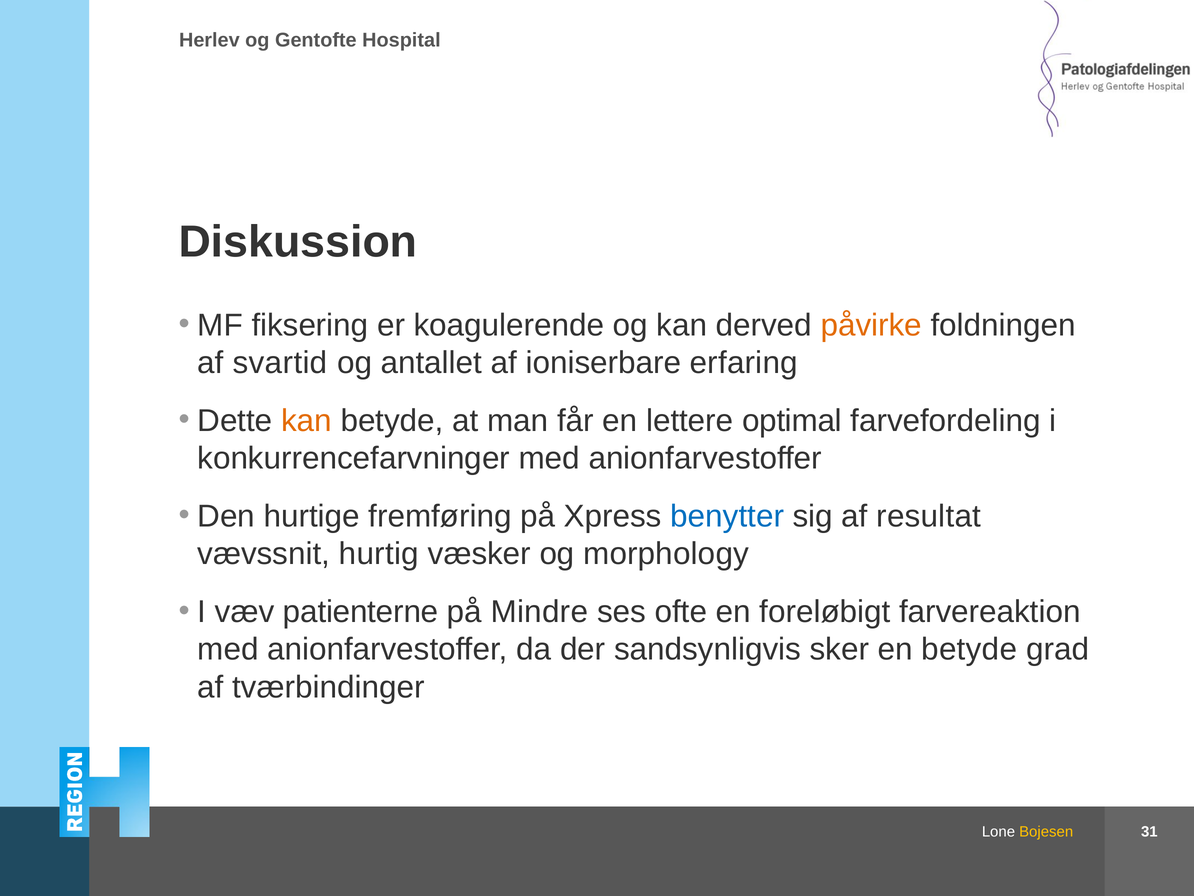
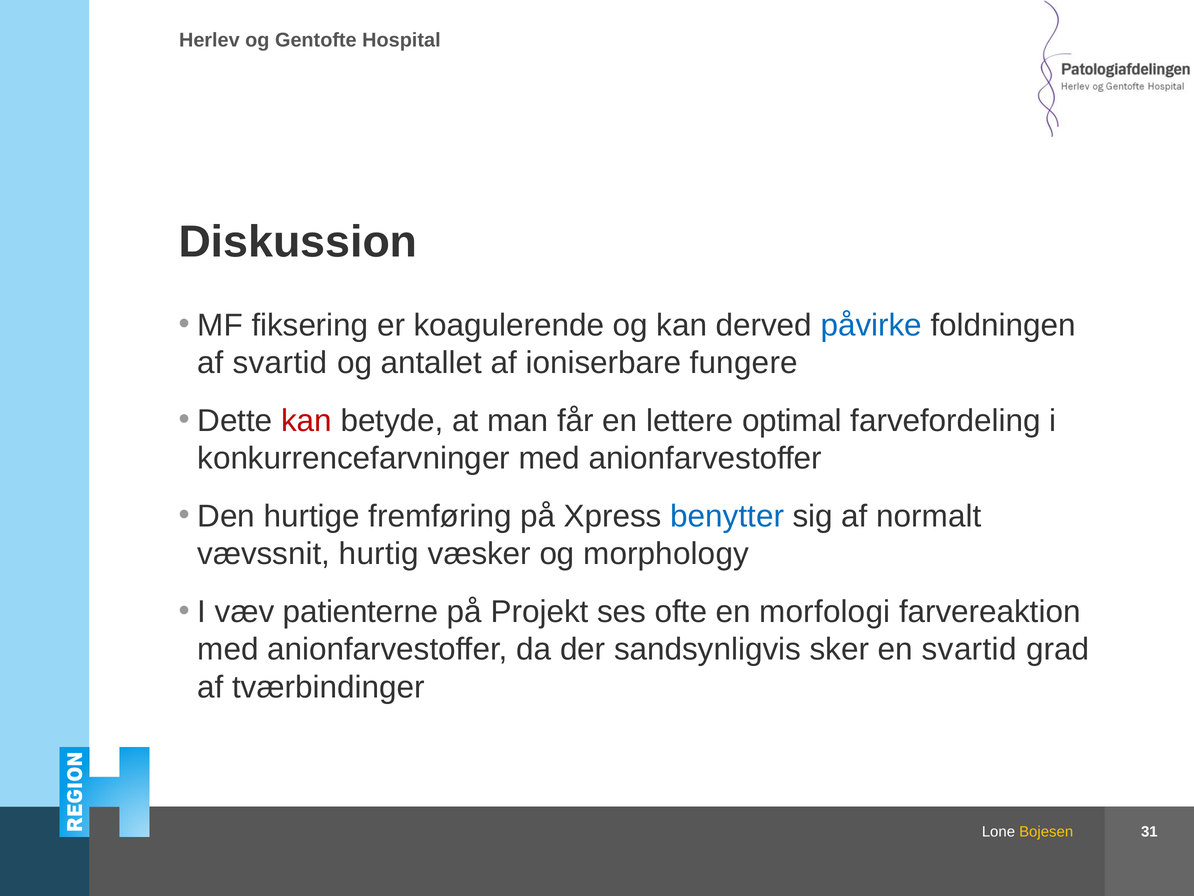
påvirke colour: orange -> blue (871, 325)
erfaring: erfaring -> fungere (744, 363)
kan colour: orange -> red (307, 420)
resultat: resultat -> normalt (929, 516)
Mindre: Mindre -> Projekt (540, 611)
foreløbigt: foreløbigt -> morfologi (825, 611)
en betyde: betyde -> svartid (969, 649)
